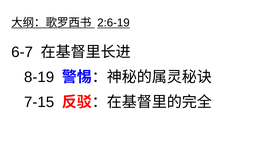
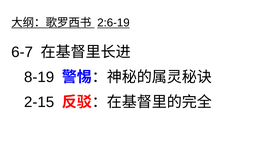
7-15: 7-15 -> 2-15 (39, 102)
